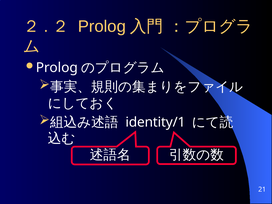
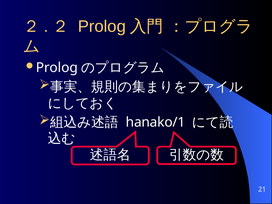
identity/1: identity/1 -> hanako/1 (155, 122)
